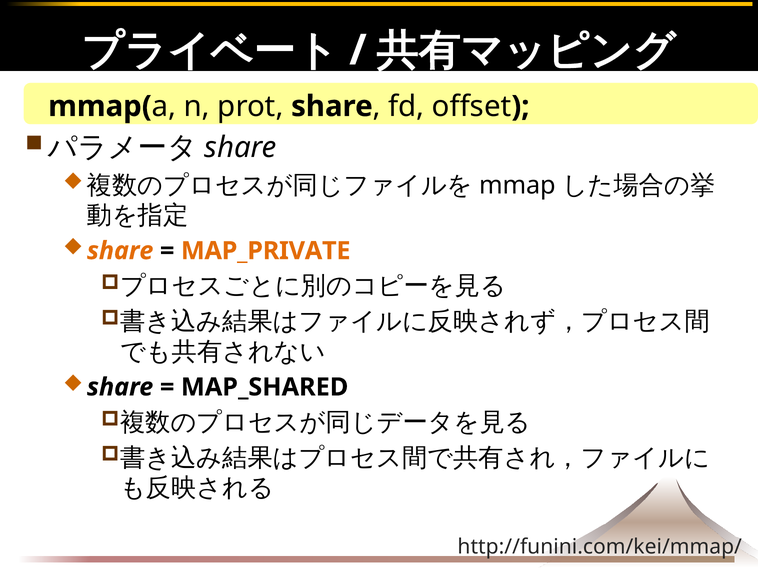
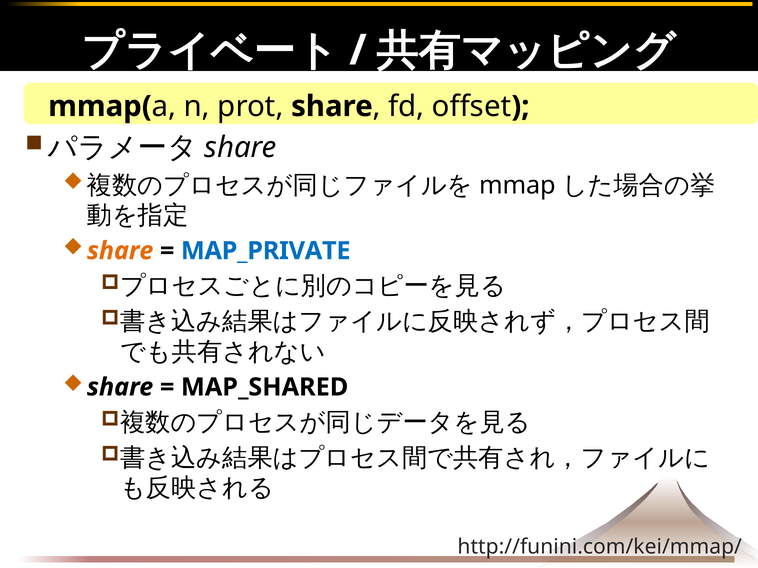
MAP_PRIVATE colour: orange -> blue (266, 251)
